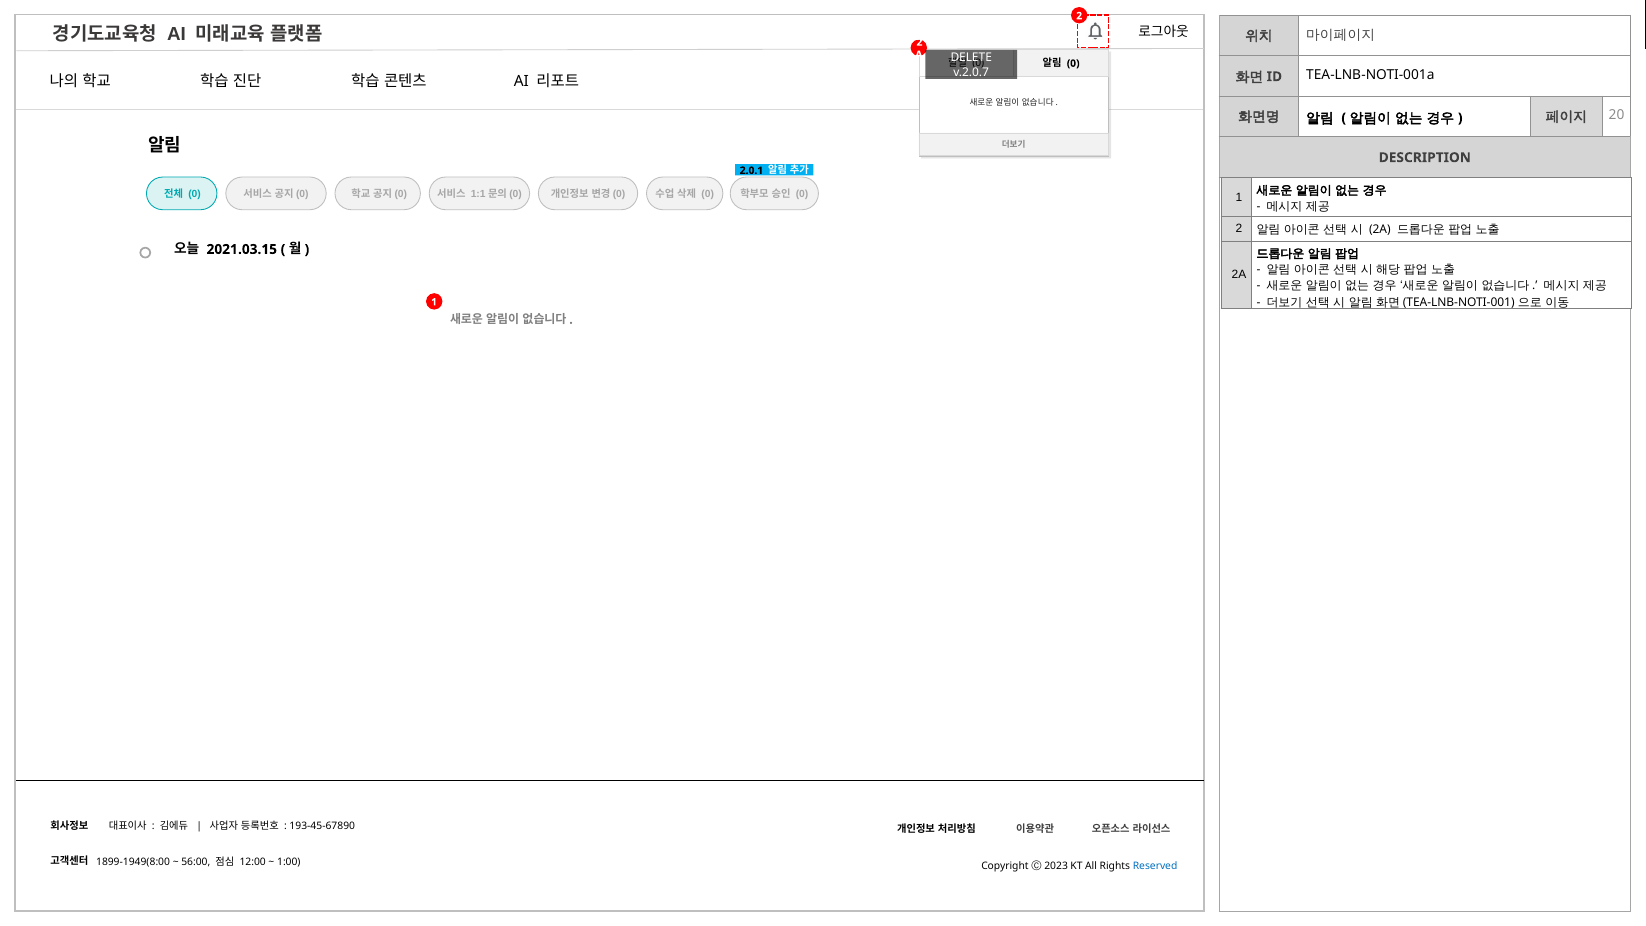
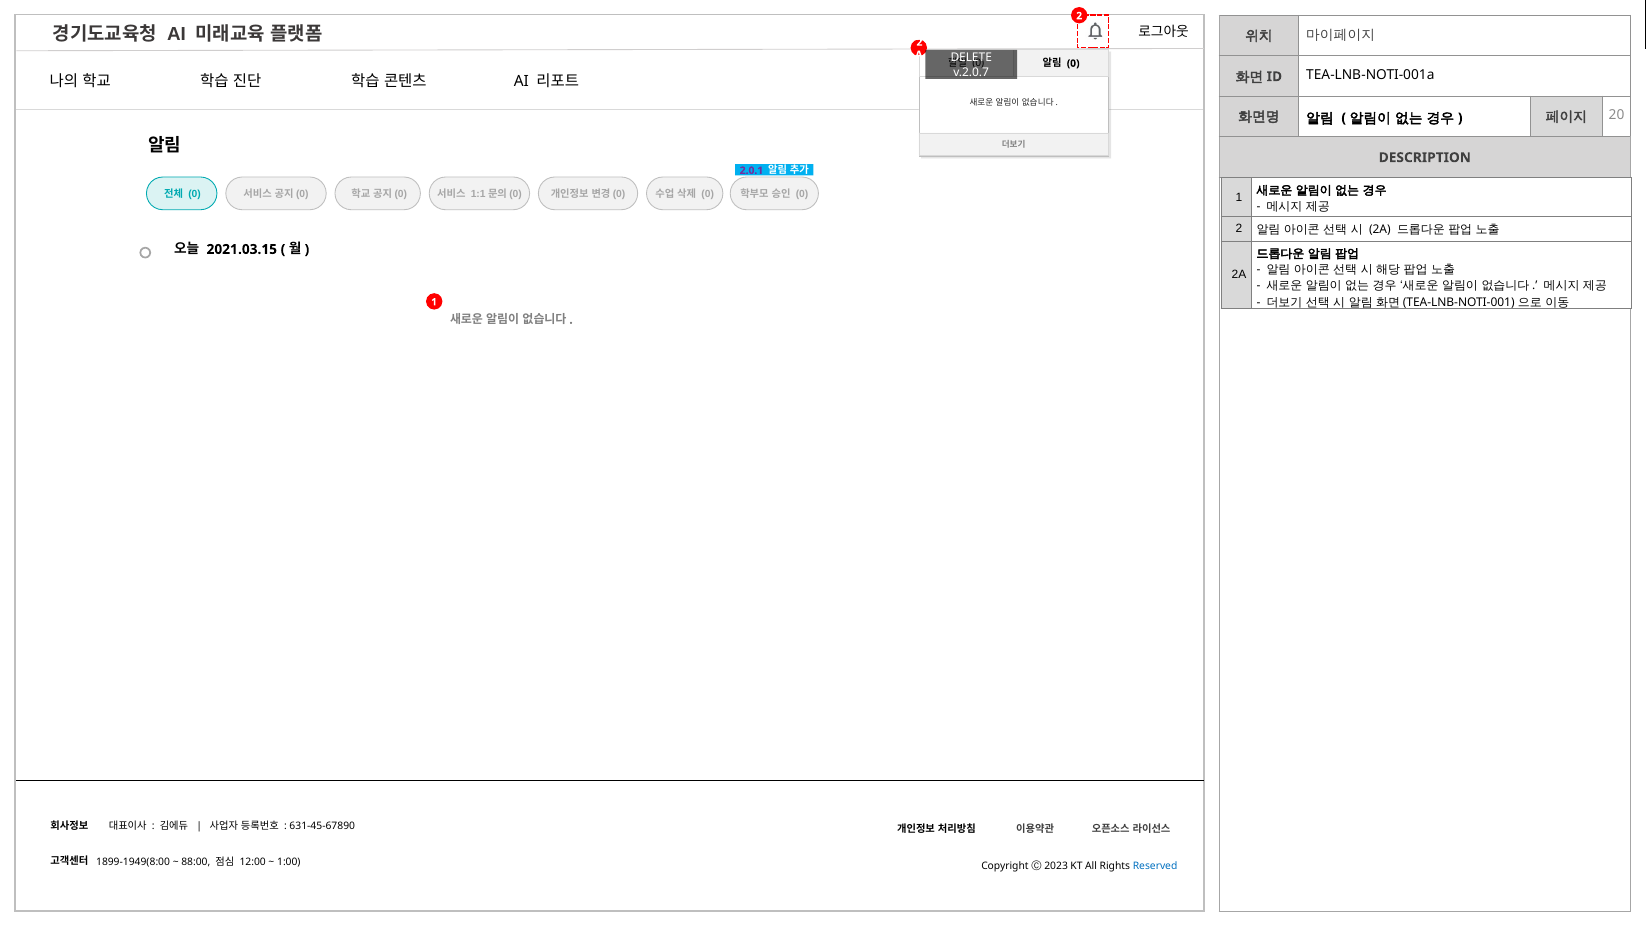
2.0.1 colour: black -> purple (751, 170)
193-45-67890: 193-45-67890 -> 631-45-67890 (322, 826)
56:00: 56:00 -> 88:00 (196, 862)
